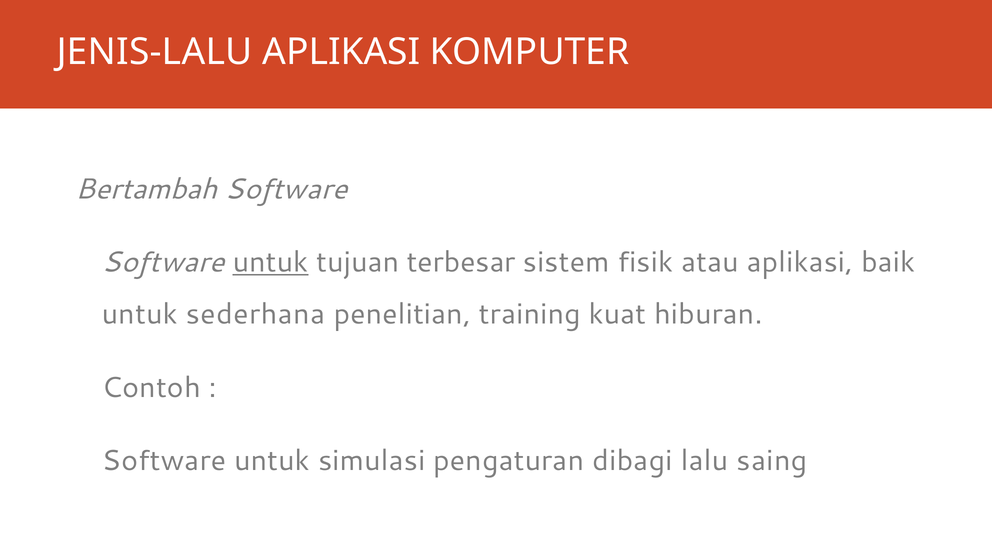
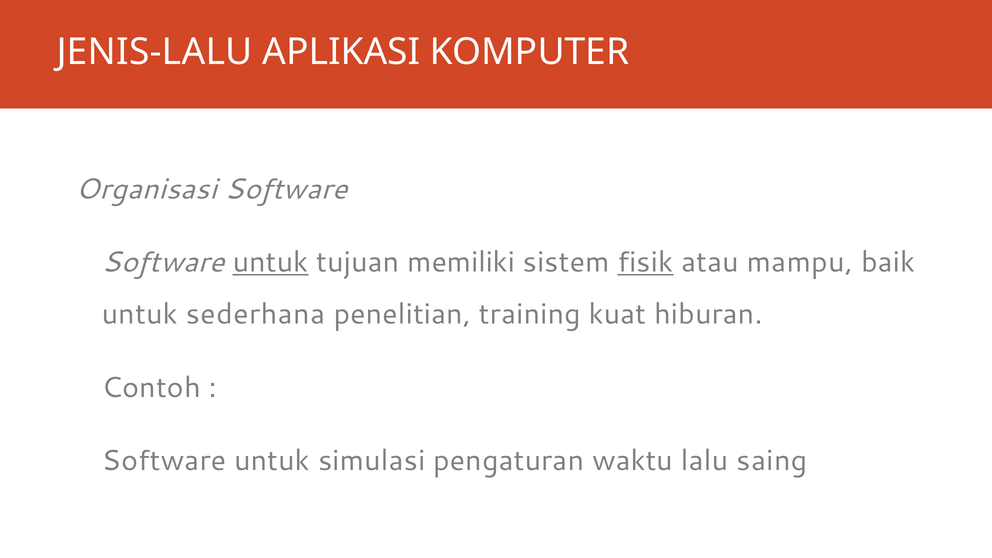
Bertambah: Bertambah -> Organisasi (146, 189)
terbesar: terbesar -> memiliki (461, 262)
fisik underline: none -> present (645, 262)
atau aplikasi: aplikasi -> mampu (800, 262)
dibagi: dibagi -> waktu (633, 461)
